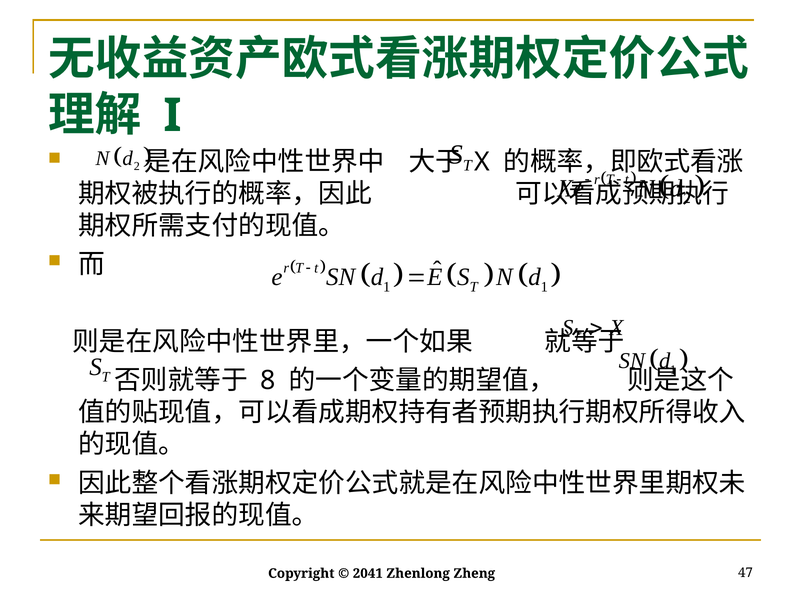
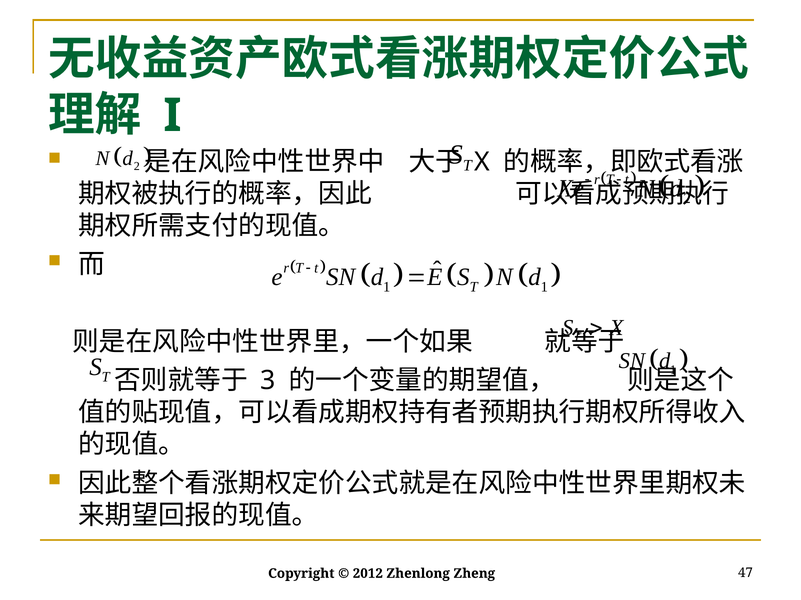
8: 8 -> 3 (268, 381)
2041: 2041 -> 2012 (368, 574)
